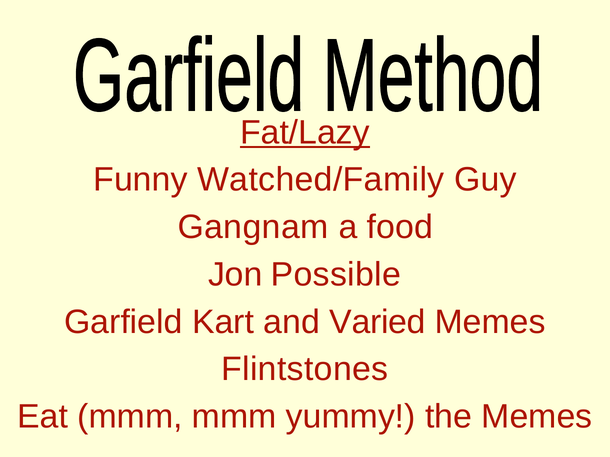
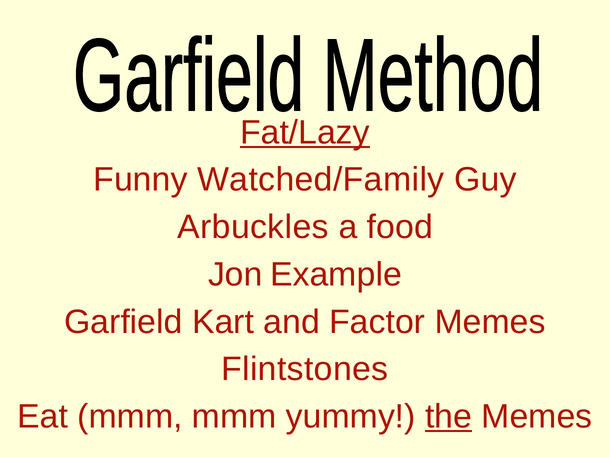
Gangnam: Gangnam -> Arbuckles (253, 227)
Possible: Possible -> Example (336, 275)
Varied: Varied -> Factor (377, 322)
the underline: none -> present (449, 417)
